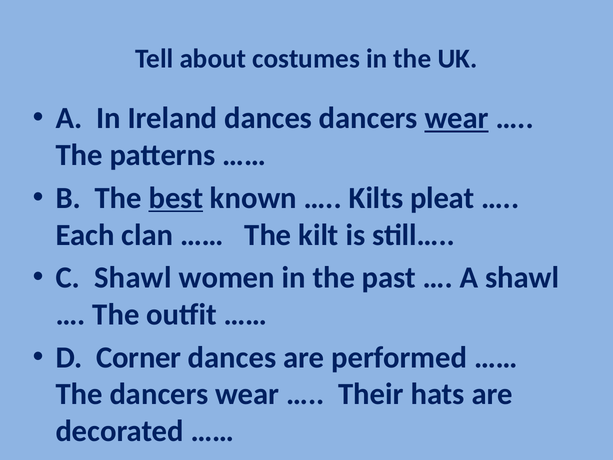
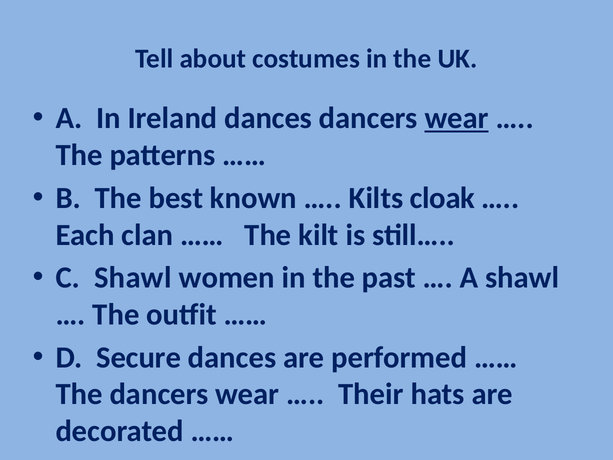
best underline: present -> none (176, 198)
pleat: pleat -> cloak (442, 198)
Corner: Corner -> Secure (139, 357)
